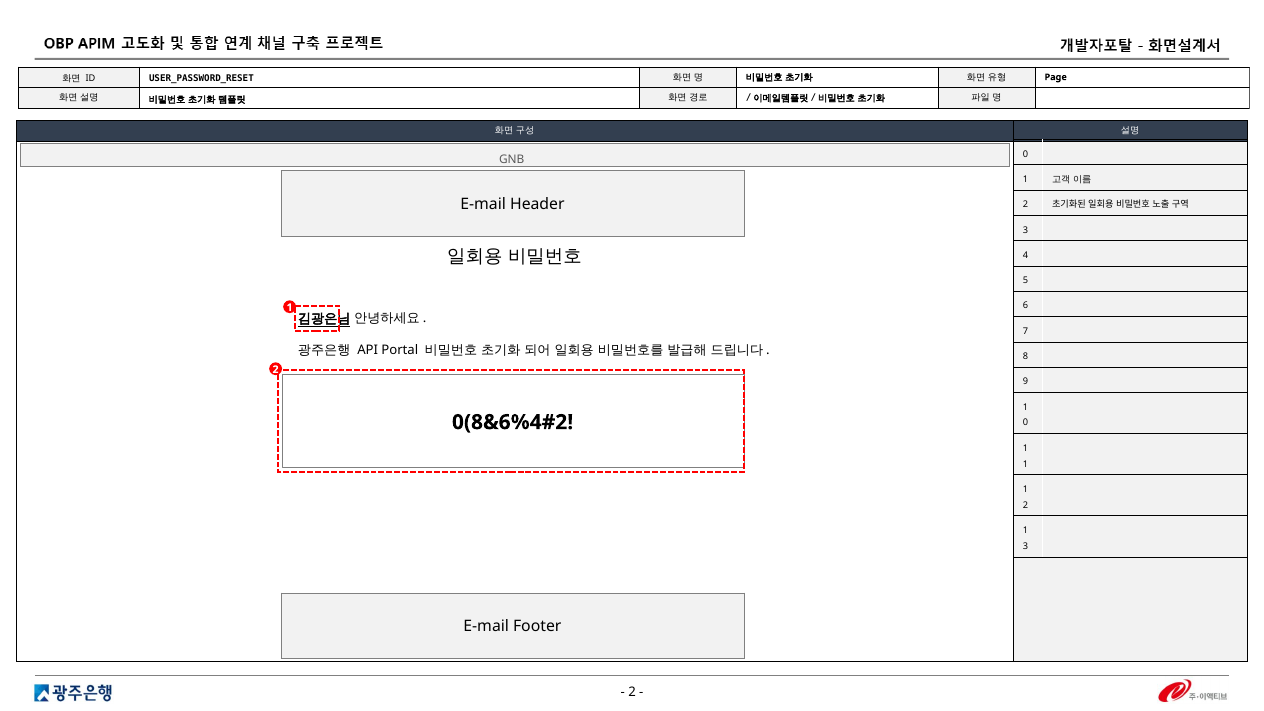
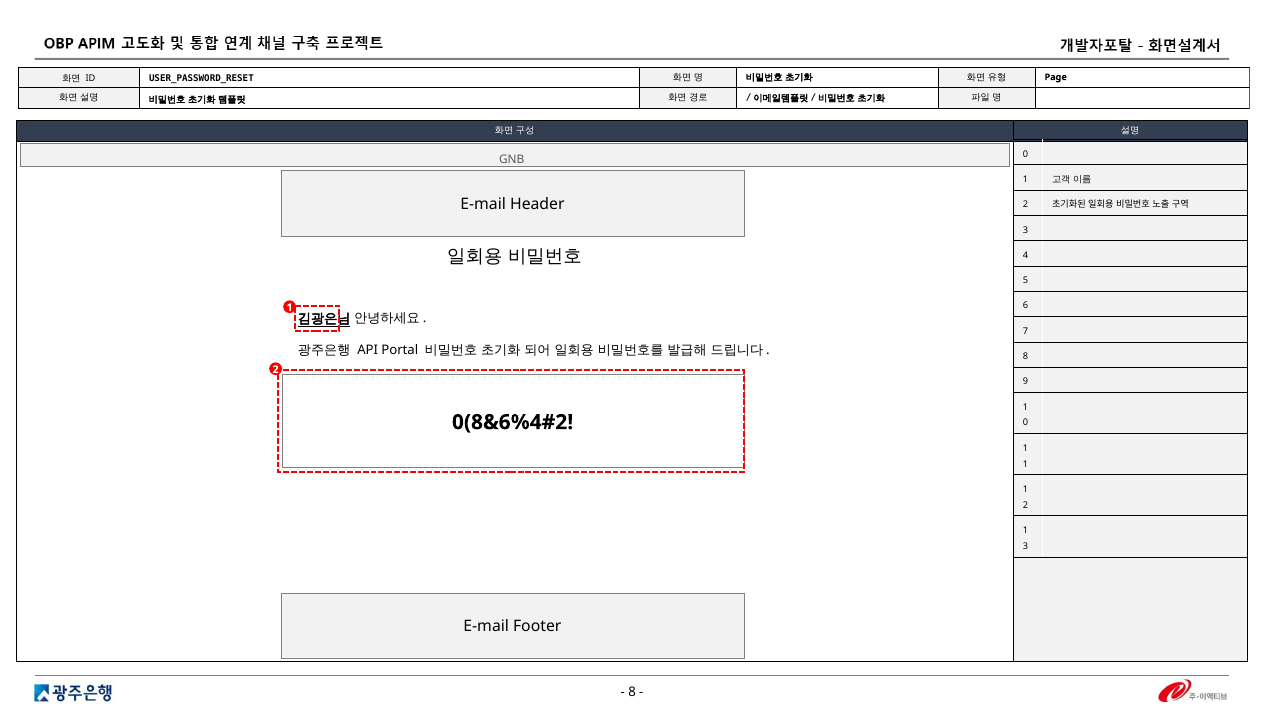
2: 2 -> 8 (632, 692)
